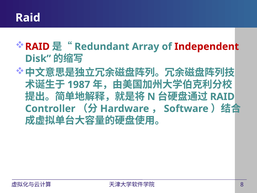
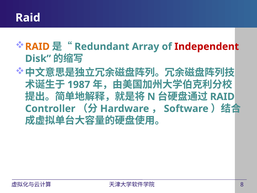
RAID colour: red -> orange (37, 47)
